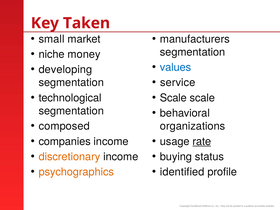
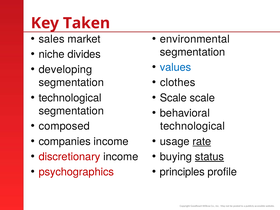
small: small -> sales (52, 39)
manufacturers: manufacturers -> environmental (195, 39)
money: money -> divides (84, 54)
service: service -> clothes (178, 83)
organizations: organizations -> technological (193, 126)
discretionary colour: orange -> red (69, 157)
status underline: none -> present (209, 157)
psychographics colour: orange -> red (76, 172)
identified: identified -> principles (182, 172)
